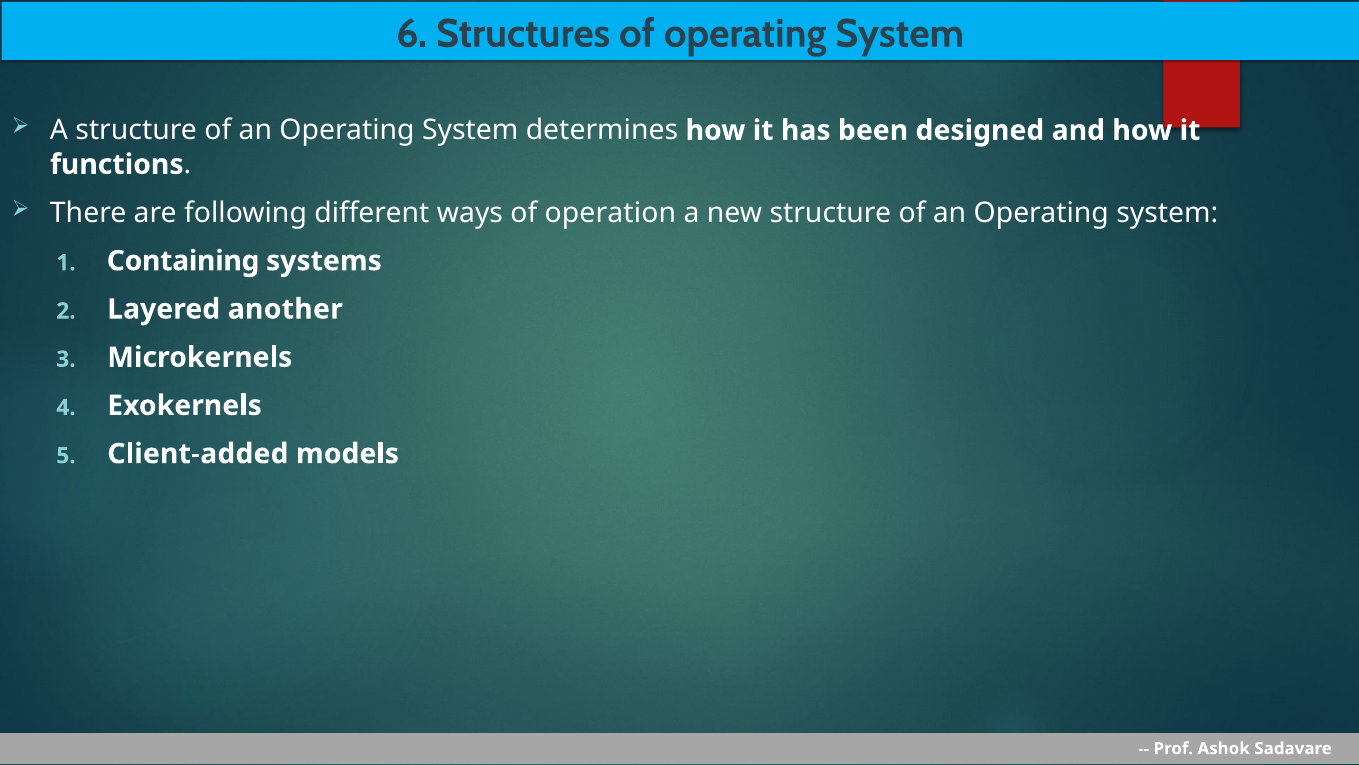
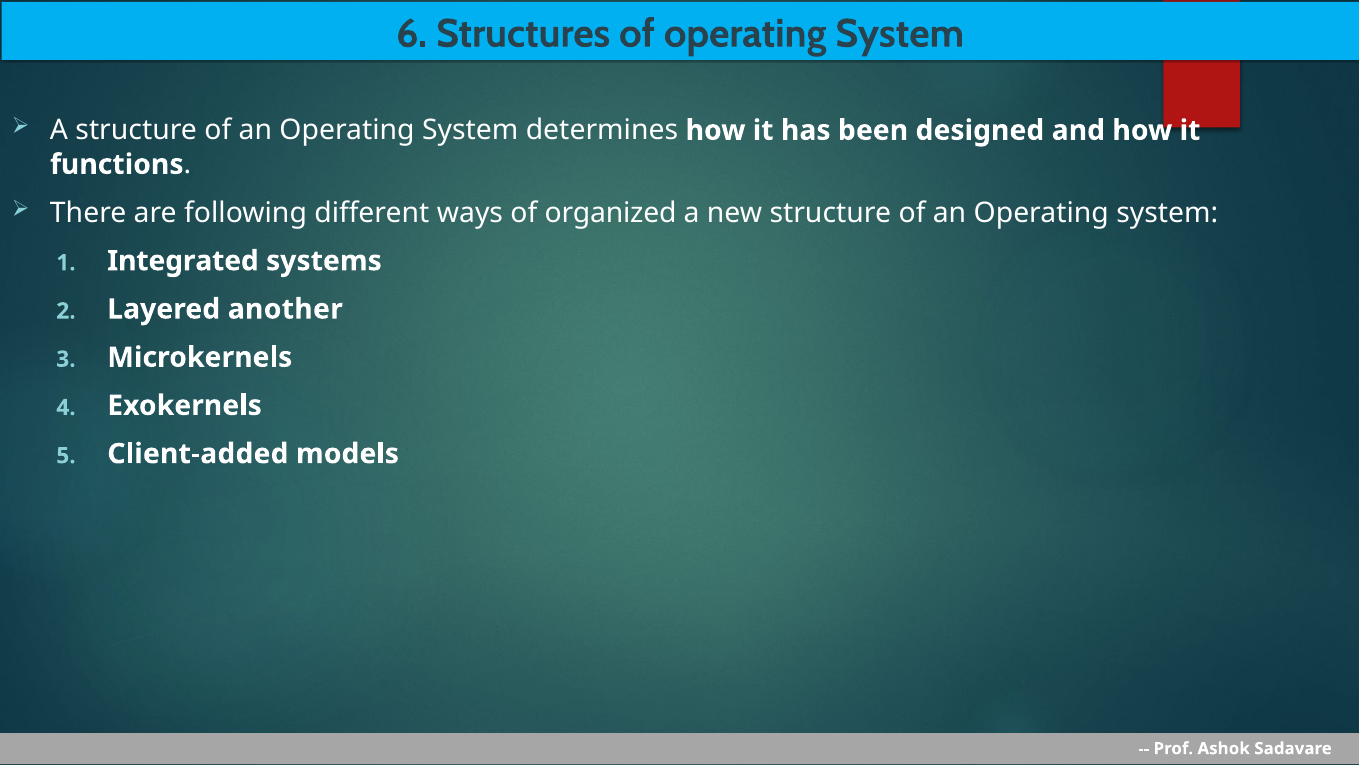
operation: operation -> organized (611, 213)
Containing: Containing -> Integrated (183, 261)
